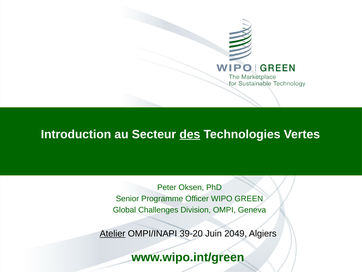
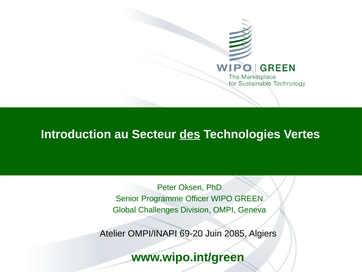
Atelier underline: present -> none (113, 233)
39-20: 39-20 -> 69-20 (191, 233)
2049: 2049 -> 2085 (236, 233)
